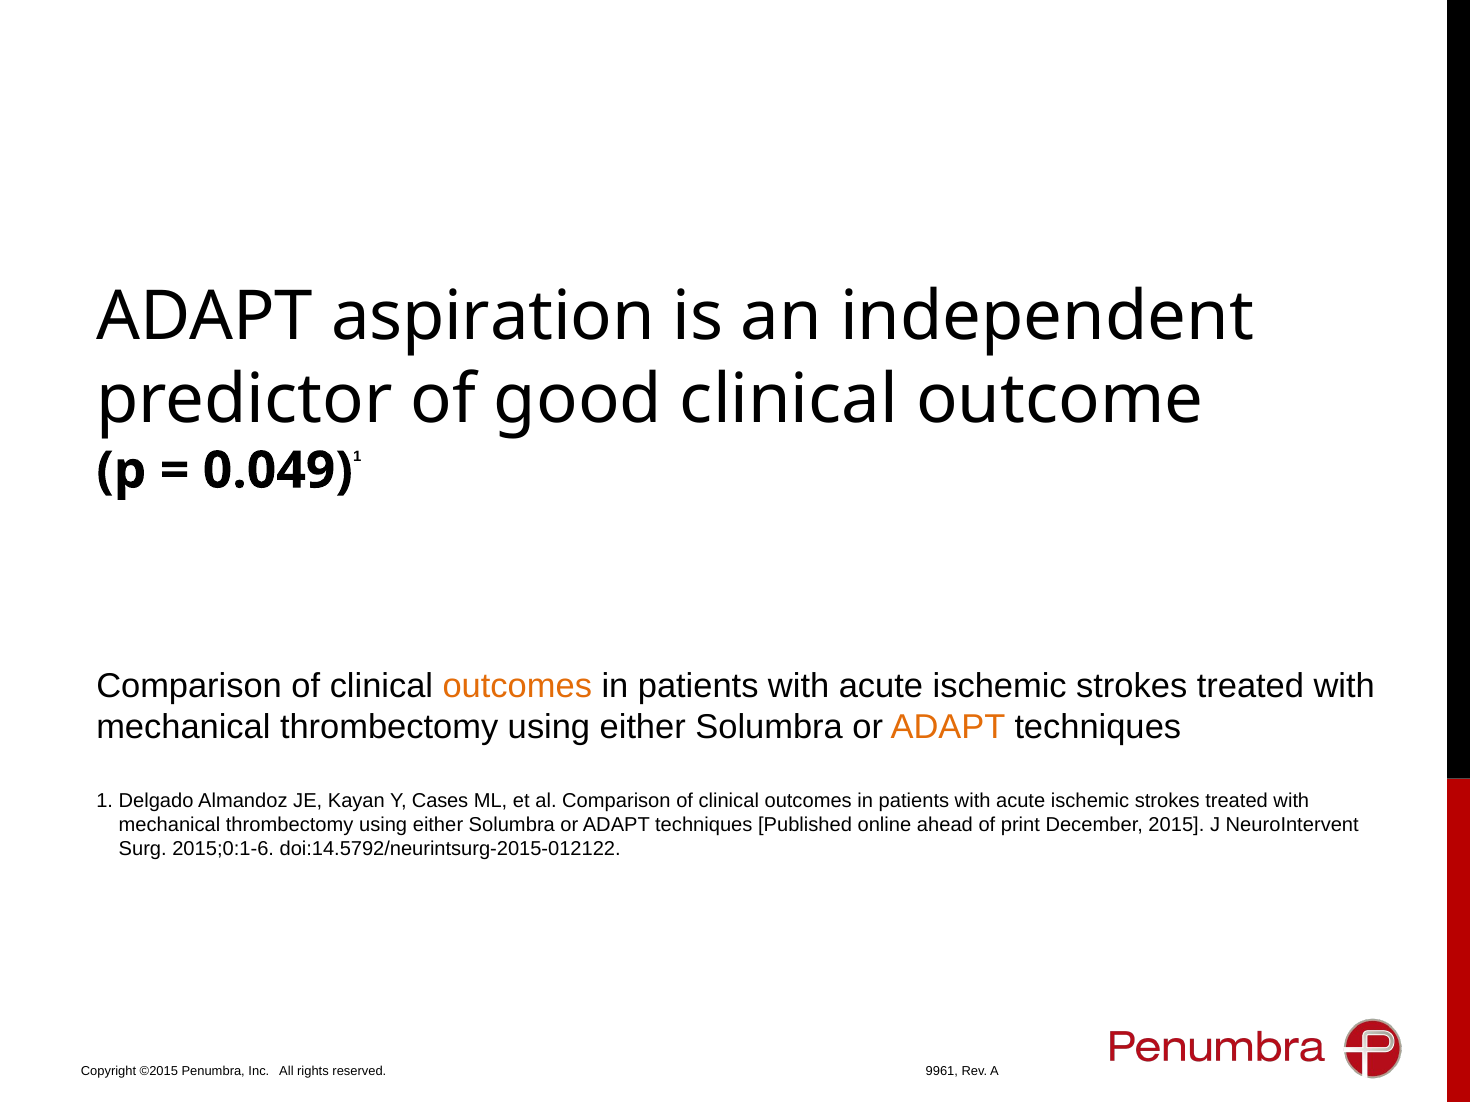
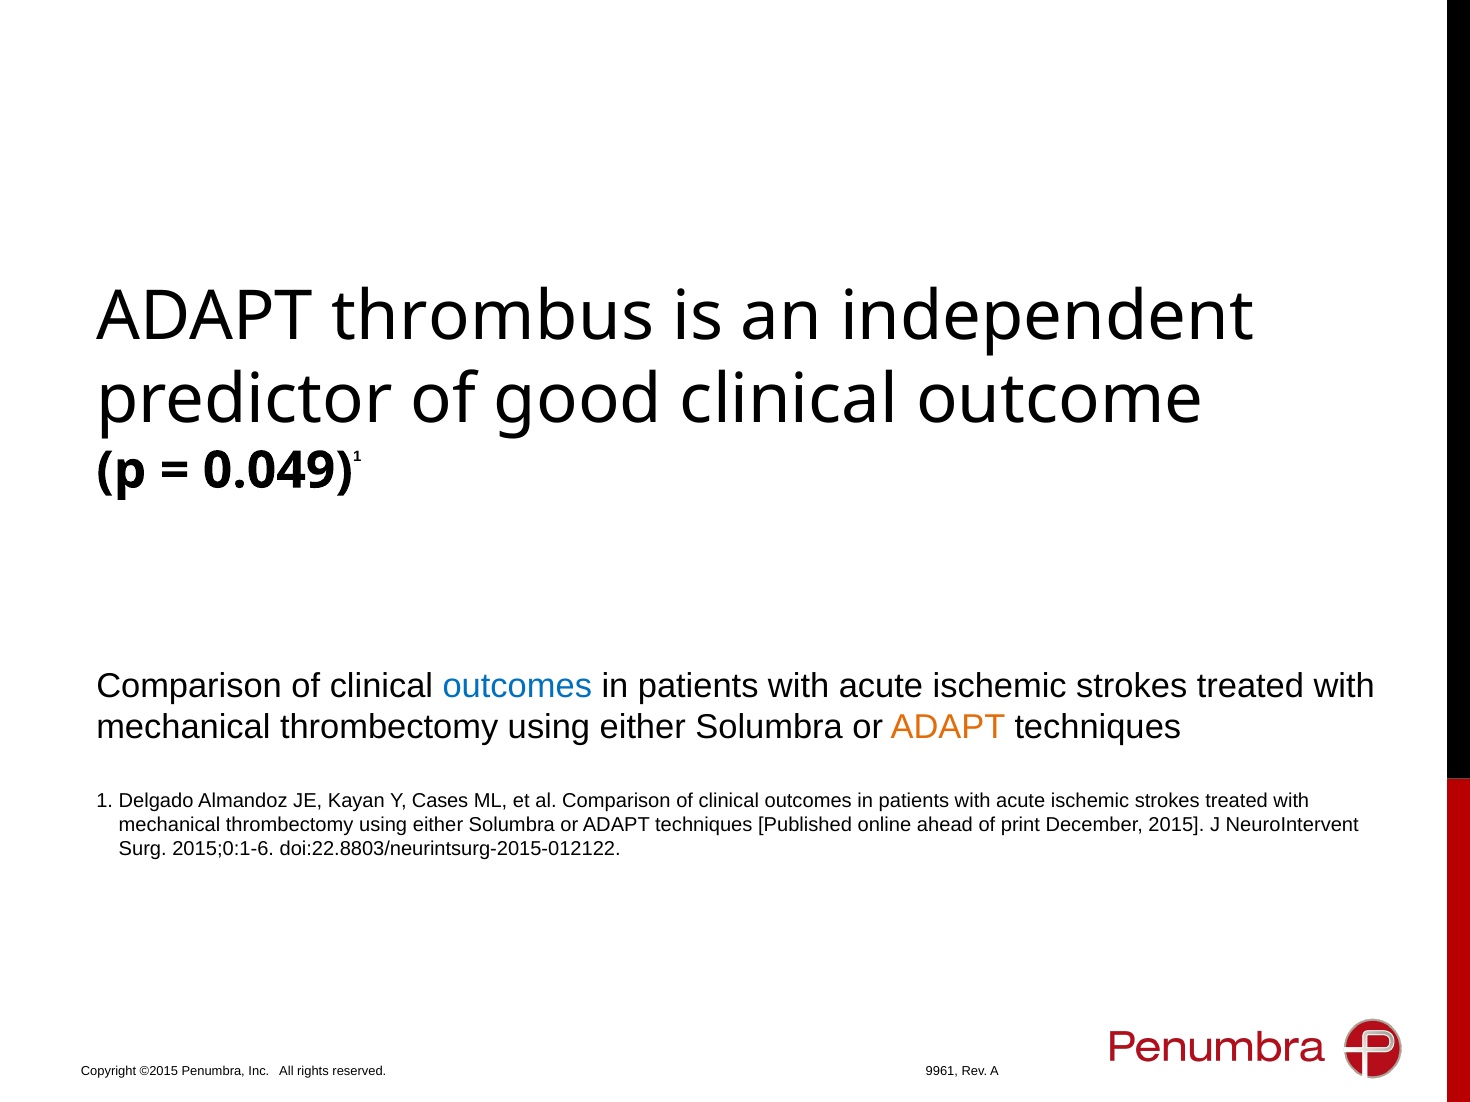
aspiration: aspiration -> thrombus (493, 317)
outcomes colour: orange -> blue (517, 687)
doi:14.5792/neurintsurg-2015-012122: doi:14.5792/neurintsurg-2015-012122 -> doi:22.8803/neurintsurg-2015-012122 (450, 849)
